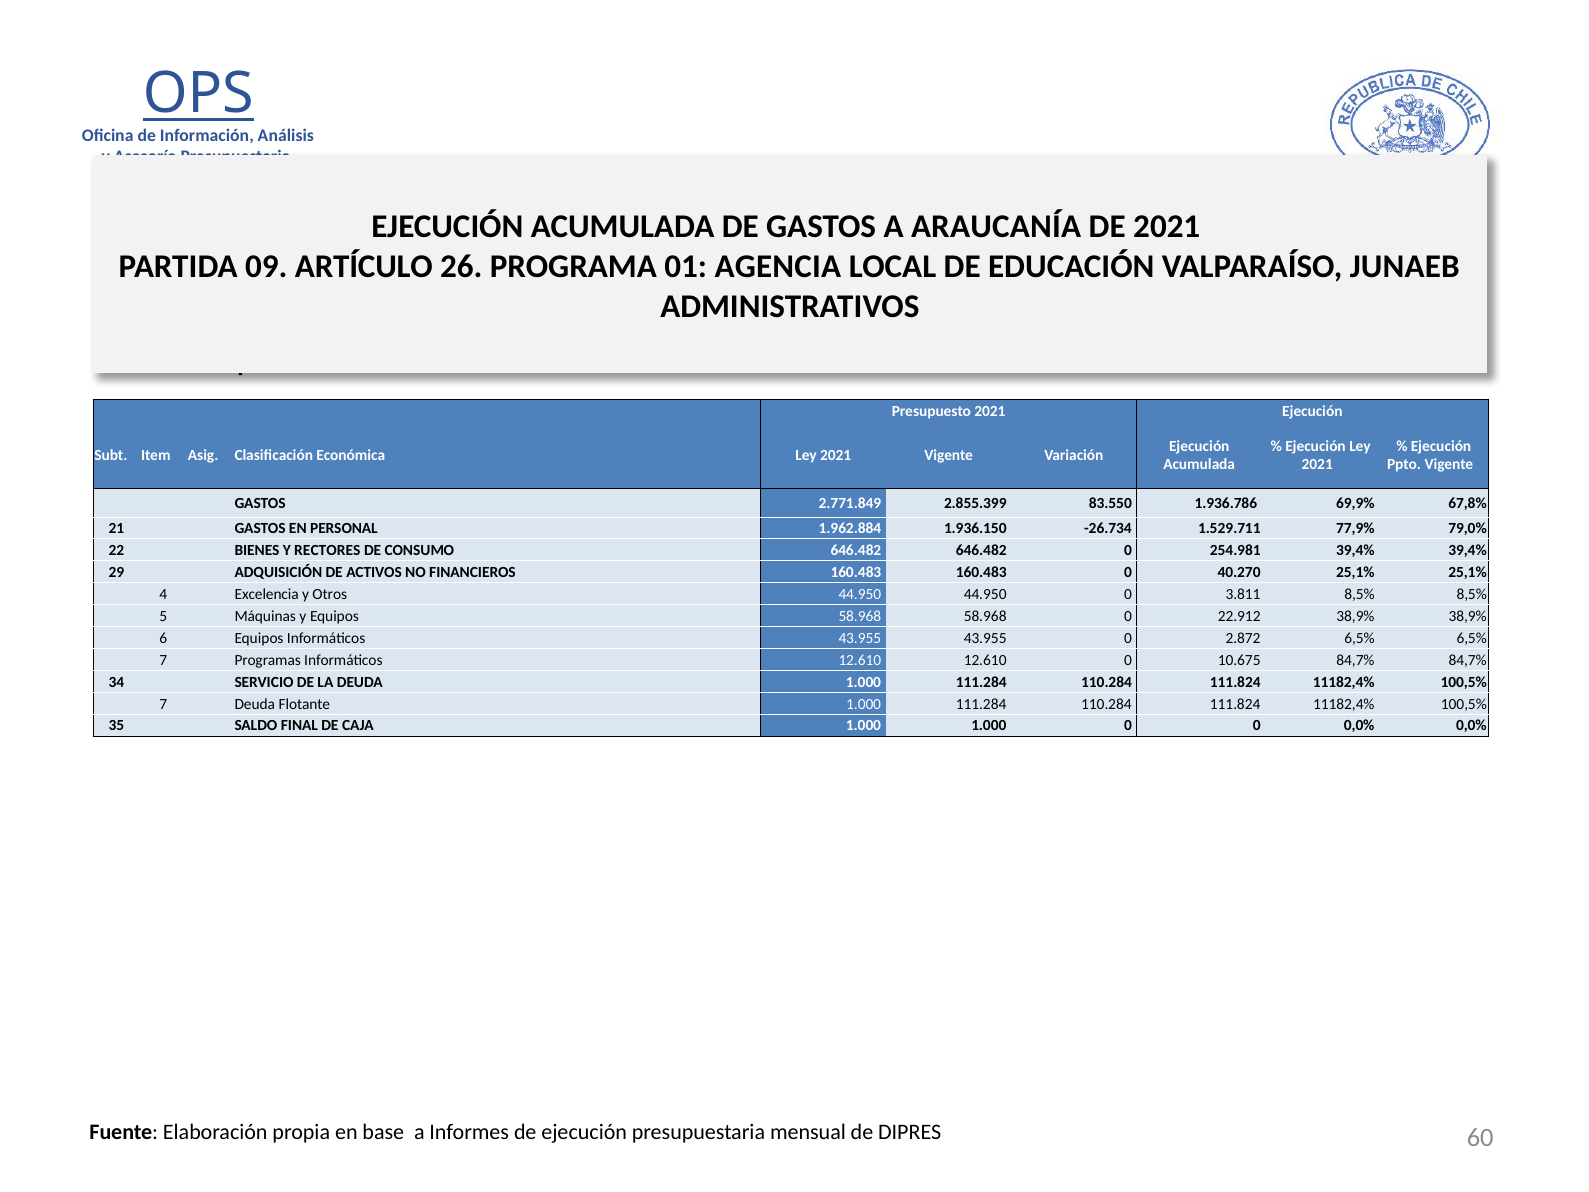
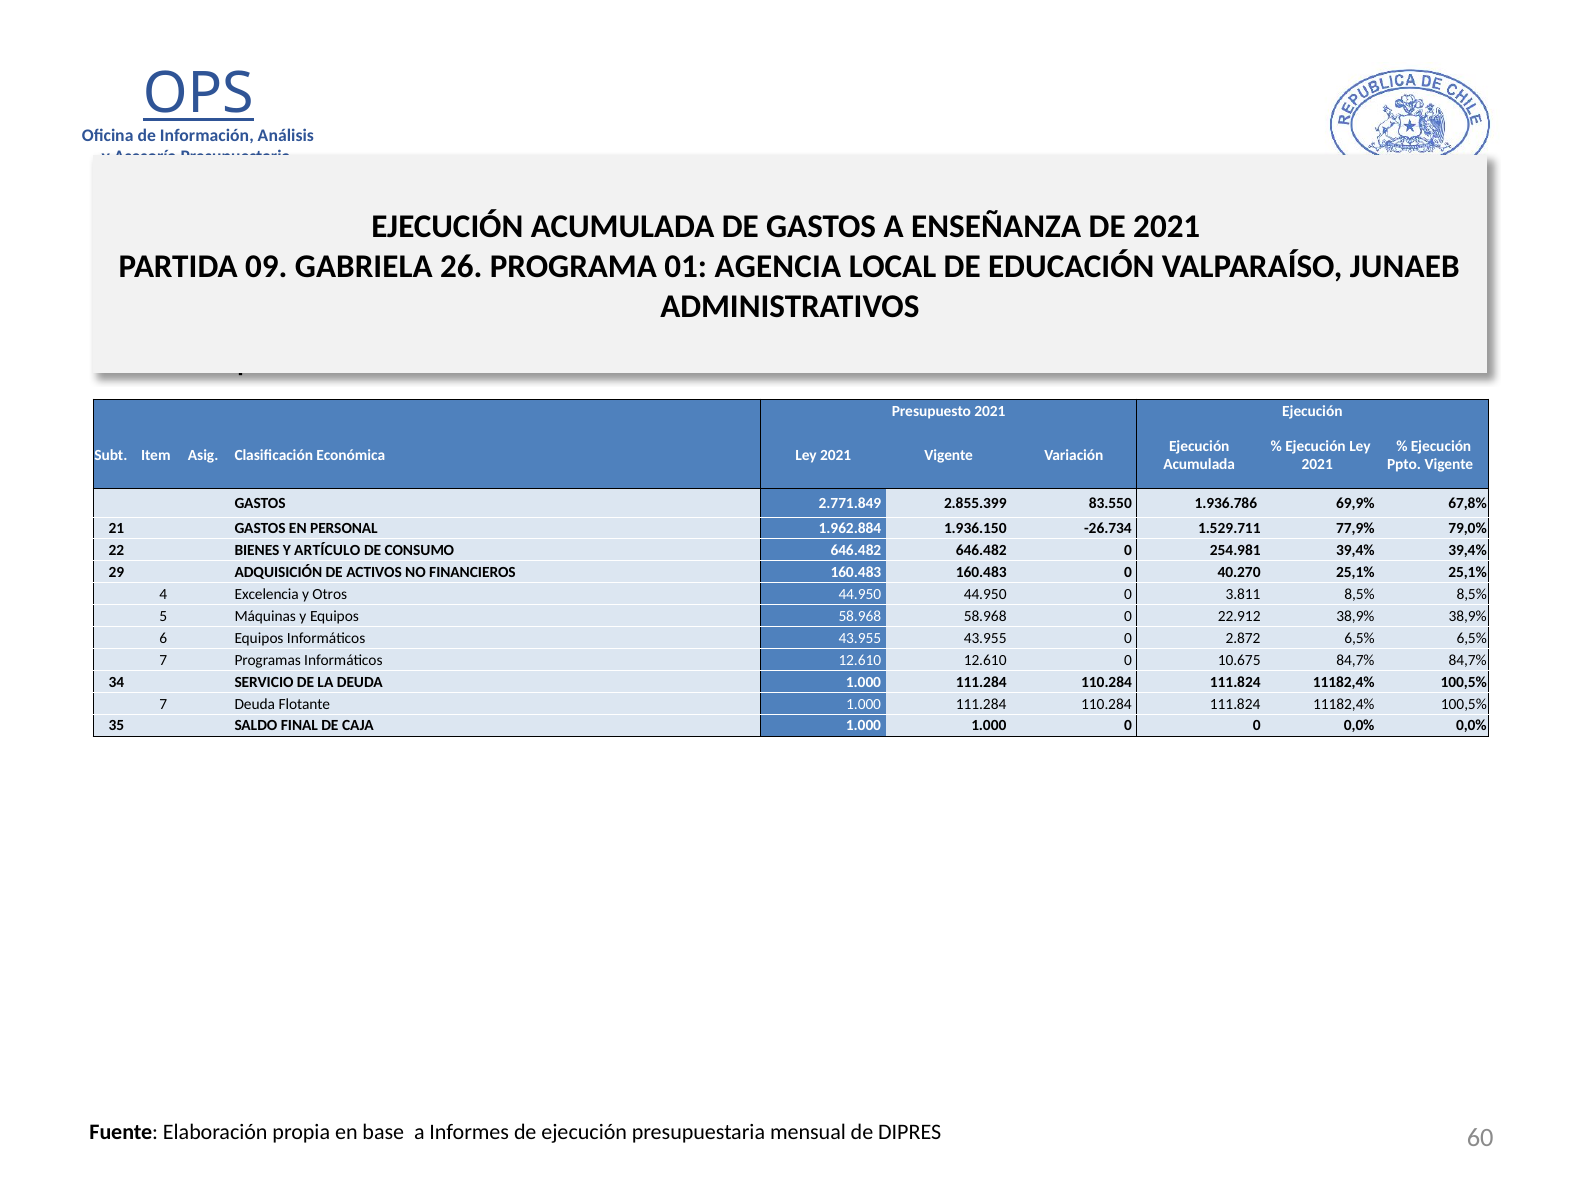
ARAUCANÍA: ARAUCANÍA -> ENSEÑANZA (996, 227)
ARTÍCULO: ARTÍCULO -> GABRIELA (364, 266)
RECTORES: RECTORES -> ARTÍCULO (327, 550)
